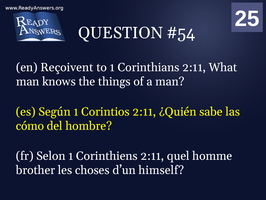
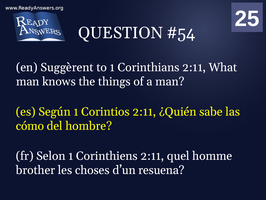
Reçoivent: Reçoivent -> Suggèrent (67, 67)
himself: himself -> resuena (161, 170)
